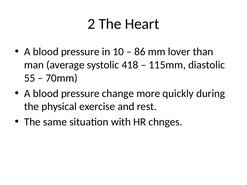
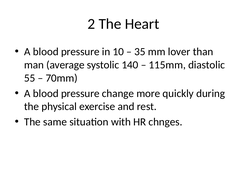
86: 86 -> 35 (140, 52)
418: 418 -> 140 (130, 65)
